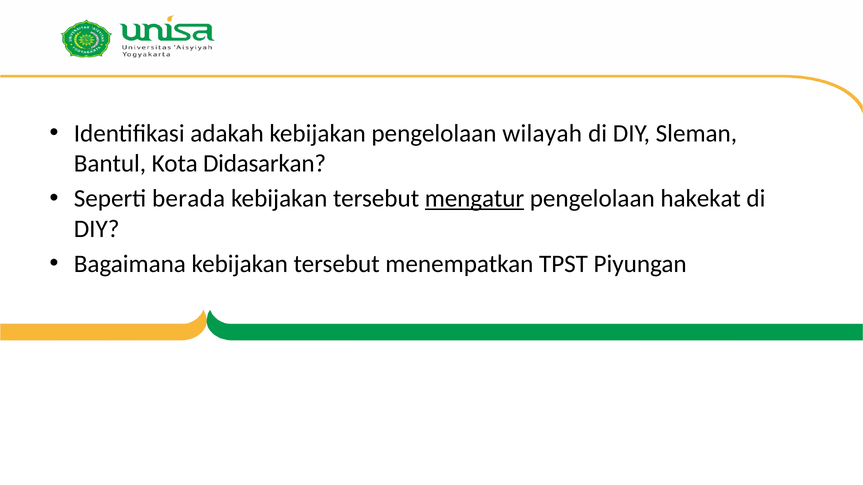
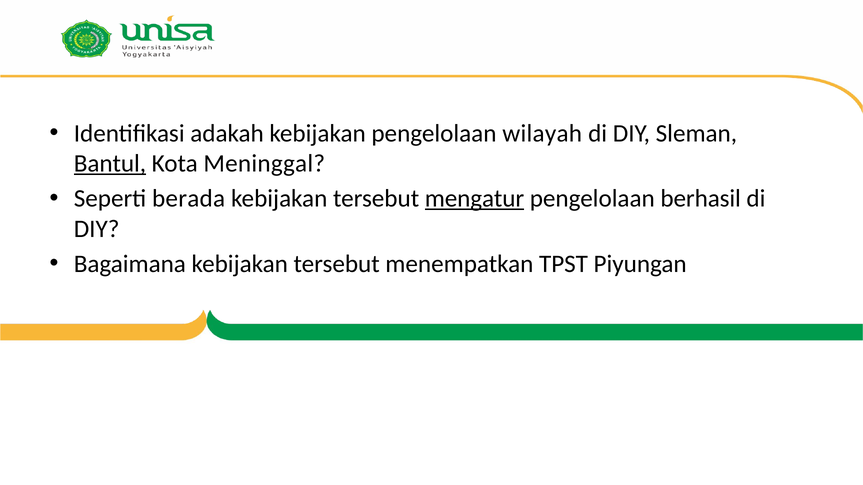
Bantul underline: none -> present (110, 164)
Didasarkan: Didasarkan -> Meninggal (264, 164)
hakekat: hakekat -> berhasil (701, 199)
